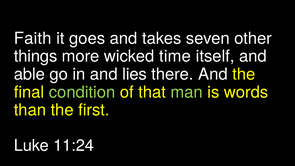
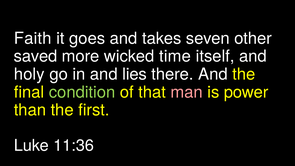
things: things -> saved (36, 56)
able: able -> holy (29, 74)
man colour: light green -> pink (187, 92)
words: words -> power (246, 92)
11:24: 11:24 -> 11:36 (74, 145)
